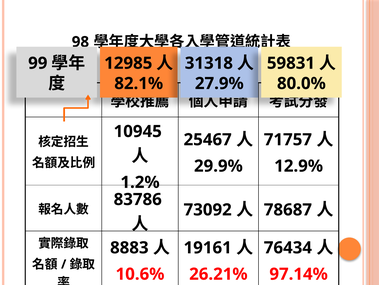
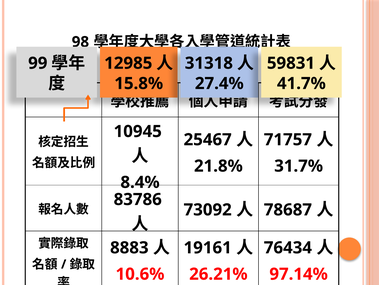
82.1%: 82.1% -> 15.8% (139, 83)
27.9%: 27.9% -> 27.4% (219, 83)
80.0%: 80.0% -> 41.7% (301, 83)
29.9%: 29.9% -> 21.8% (218, 166)
12.9%: 12.9% -> 31.7% (299, 166)
1.2%: 1.2% -> 8.4% (140, 182)
